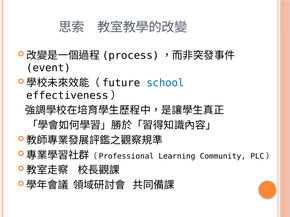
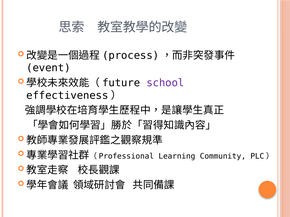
school colour: blue -> purple (165, 83)
